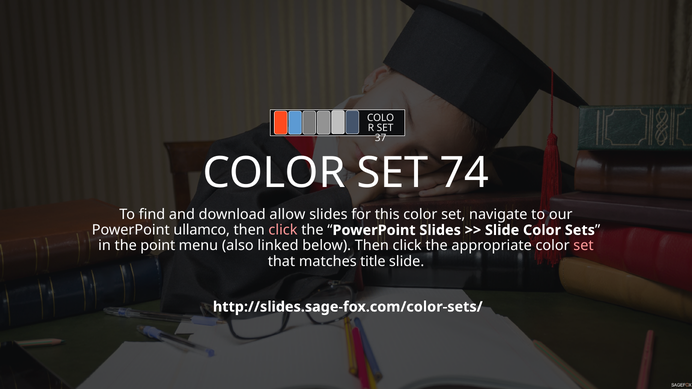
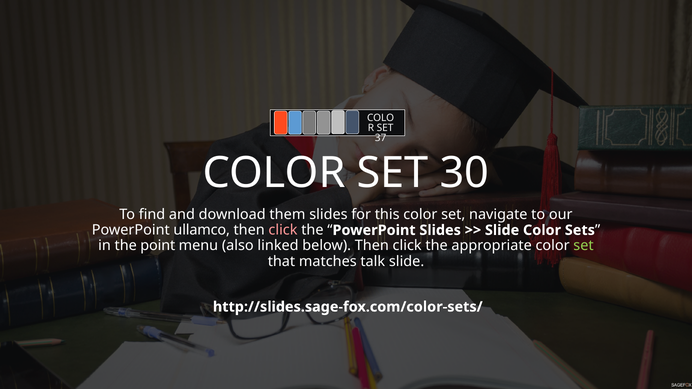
74: 74 -> 30 (464, 173)
allow: allow -> them (287, 215)
set colour: pink -> light green (583, 246)
title: title -> talk (373, 261)
